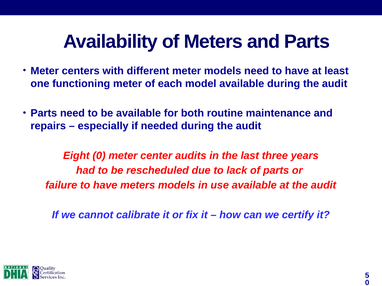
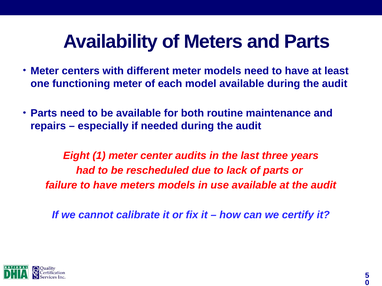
Eight 0: 0 -> 1 (99, 156)
